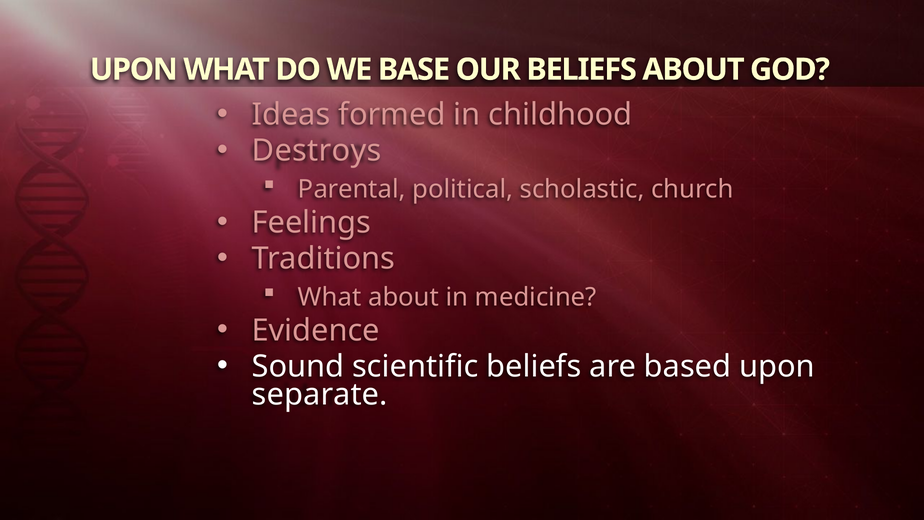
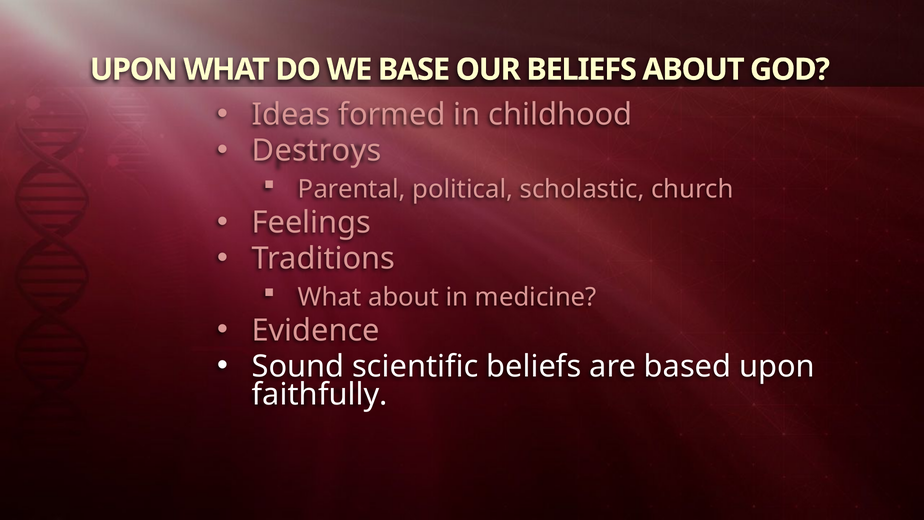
separate: separate -> faithfully (320, 395)
